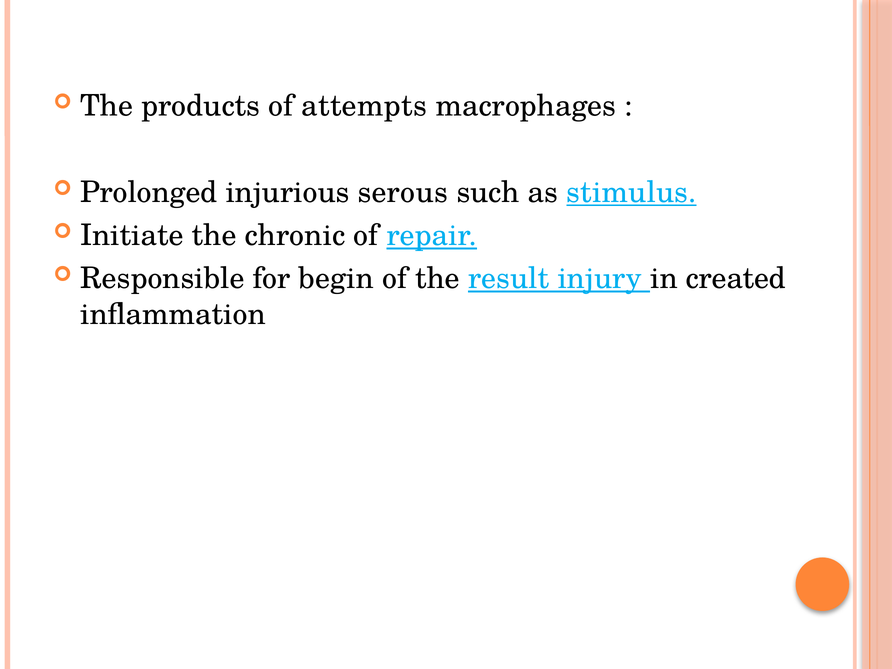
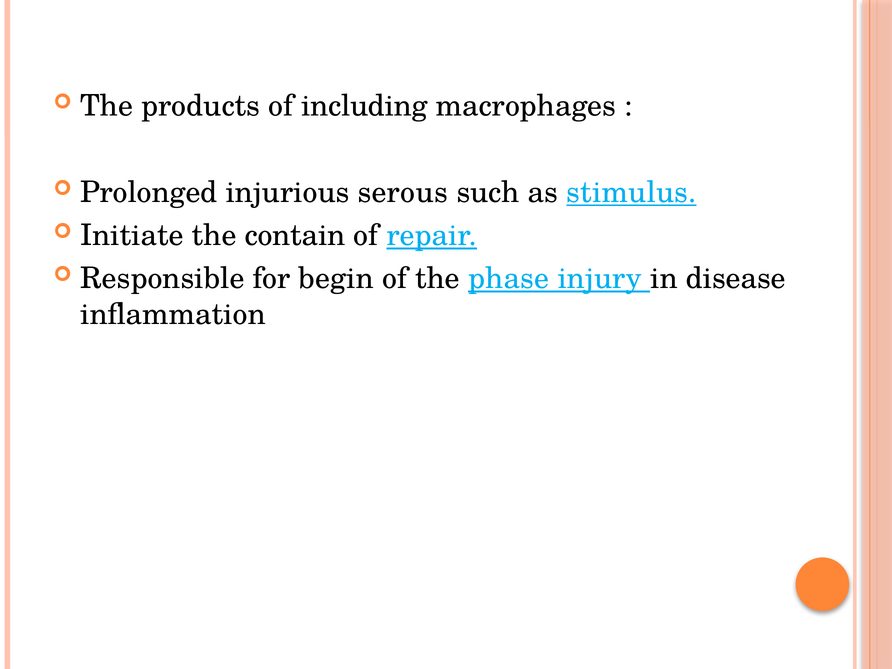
attempts: attempts -> including (364, 106)
chronic: chronic -> contain (295, 235)
result: result -> phase (509, 279)
created: created -> disease (736, 279)
